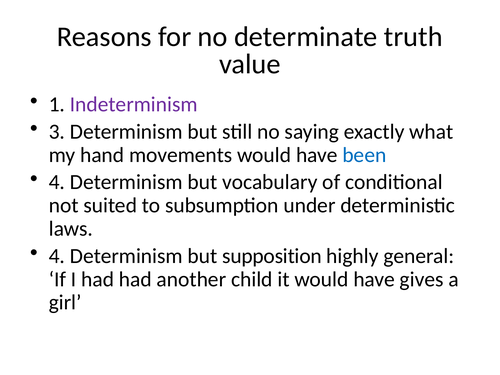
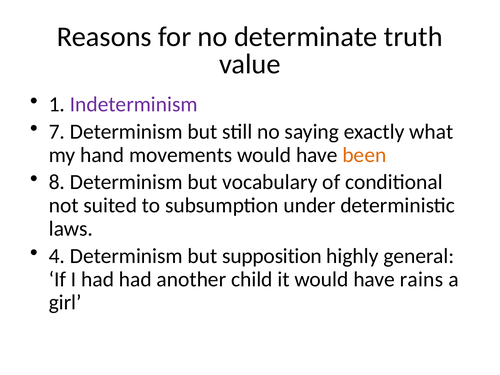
3: 3 -> 7 (57, 132)
been colour: blue -> orange (364, 155)
4: 4 -> 8 (57, 182)
gives: gives -> rains (422, 279)
